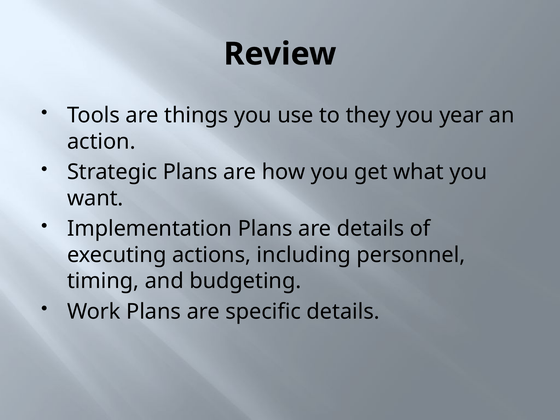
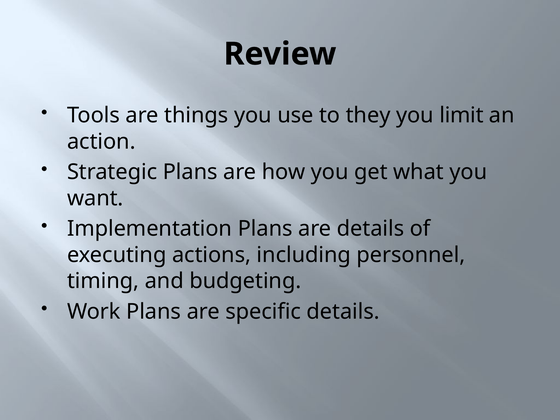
year: year -> limit (461, 115)
